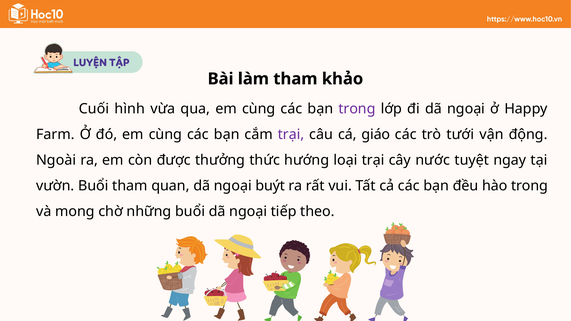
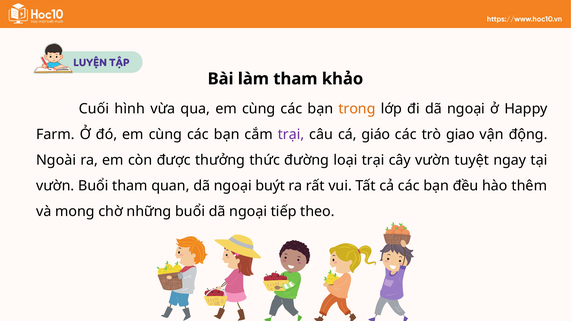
trong colour: purple -> orange (357, 109)
tưới: tưới -> giao (460, 135)
hướng: hướng -> đường (307, 160)
cây nước: nước -> vườn (433, 160)
hào trong: trong -> thêm (529, 186)
